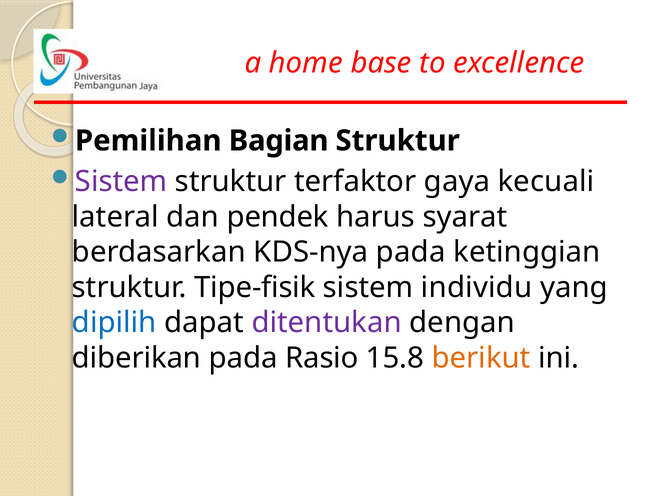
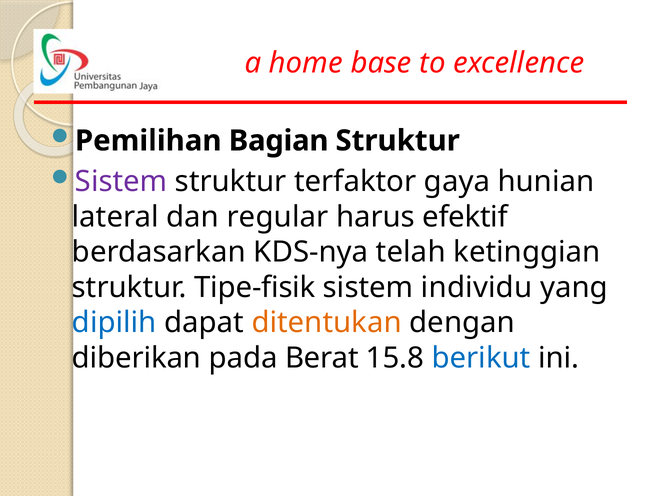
kecuali: kecuali -> hunian (546, 181)
pendek: pendek -> regular (278, 217)
syarat: syarat -> efektif (465, 217)
KDS-nya pada: pada -> telah (411, 252)
ditentukan colour: purple -> orange (327, 322)
Rasio: Rasio -> Berat (322, 358)
berikut colour: orange -> blue (481, 358)
